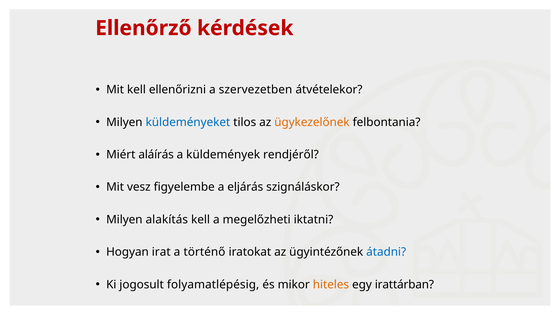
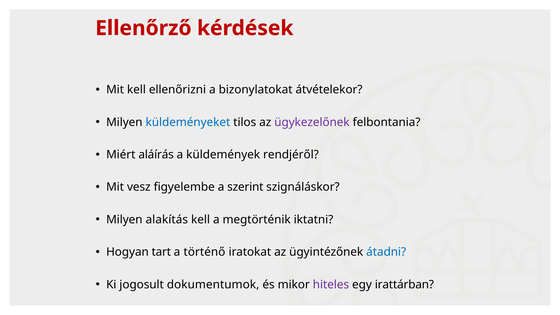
szervezetben: szervezetben -> bizonylatokat (256, 90)
ügykezelőnek colour: orange -> purple (312, 122)
eljárás: eljárás -> szerint (245, 187)
megelőzheti: megelőzheti -> megtörténik (257, 220)
irat: irat -> tart (161, 252)
folyamatlépésig: folyamatlépésig -> dokumentumok (213, 285)
hiteles colour: orange -> purple (331, 285)
